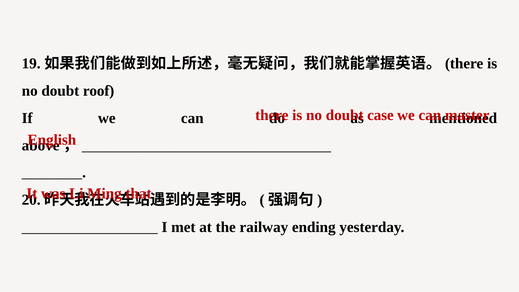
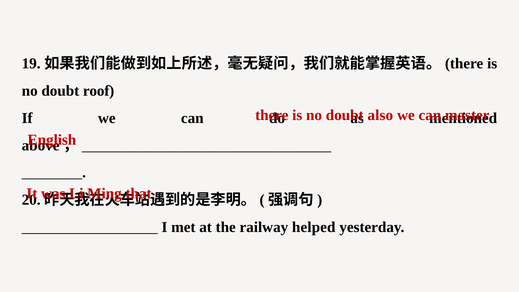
case: case -> also (380, 115)
ending: ending -> helped (314, 227)
